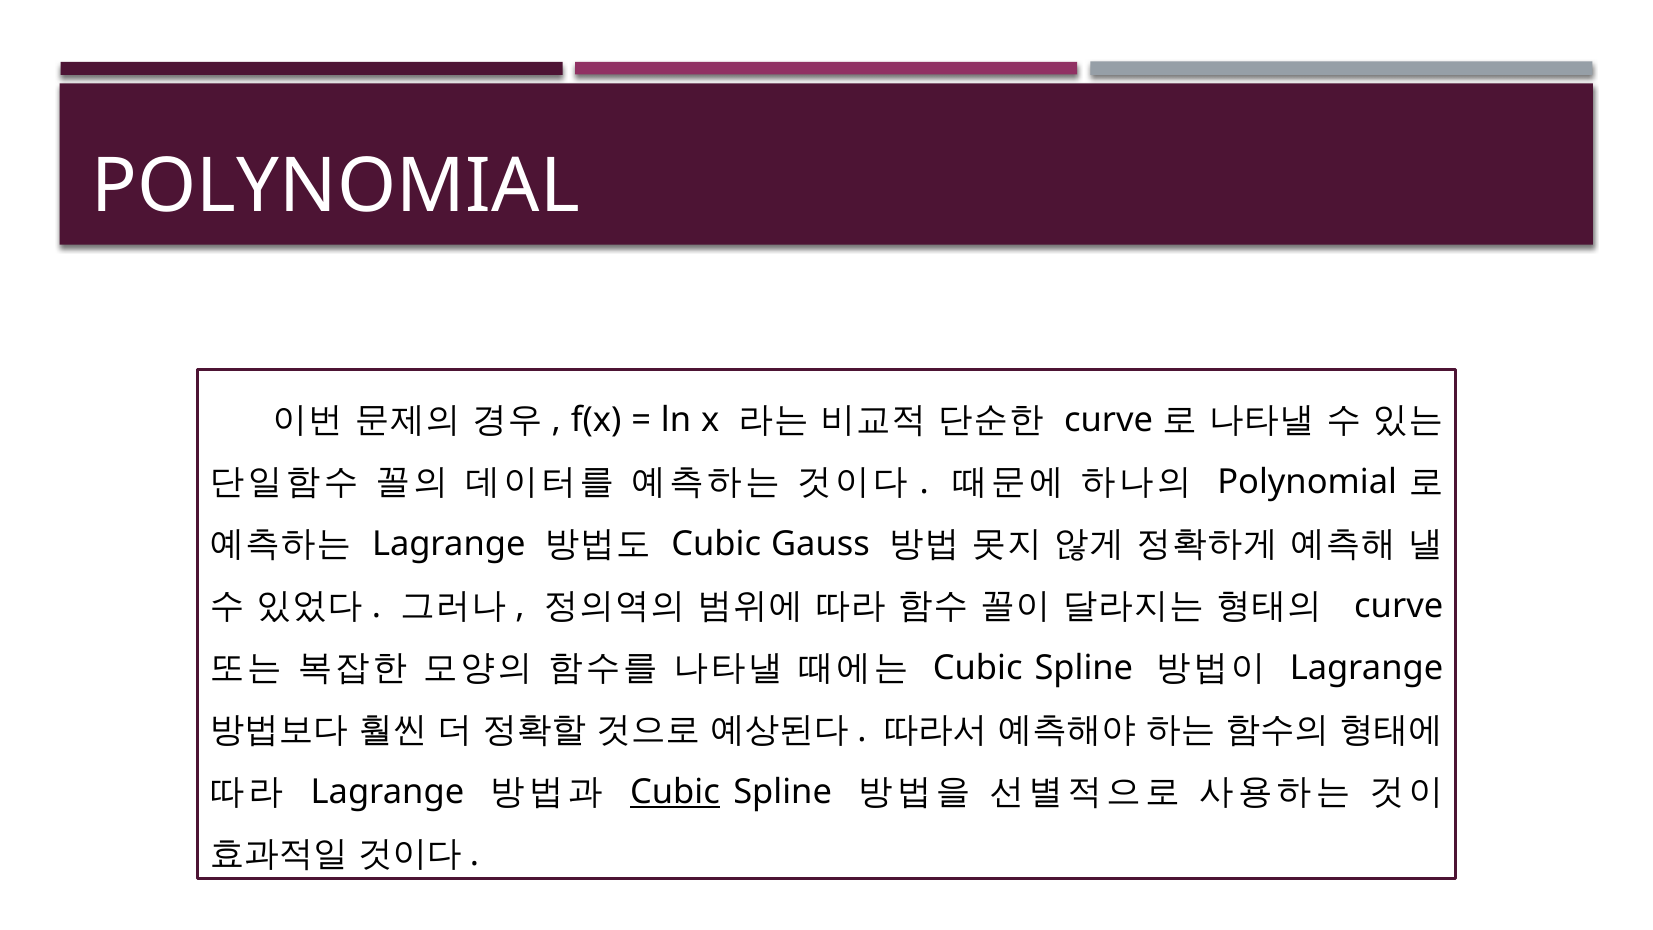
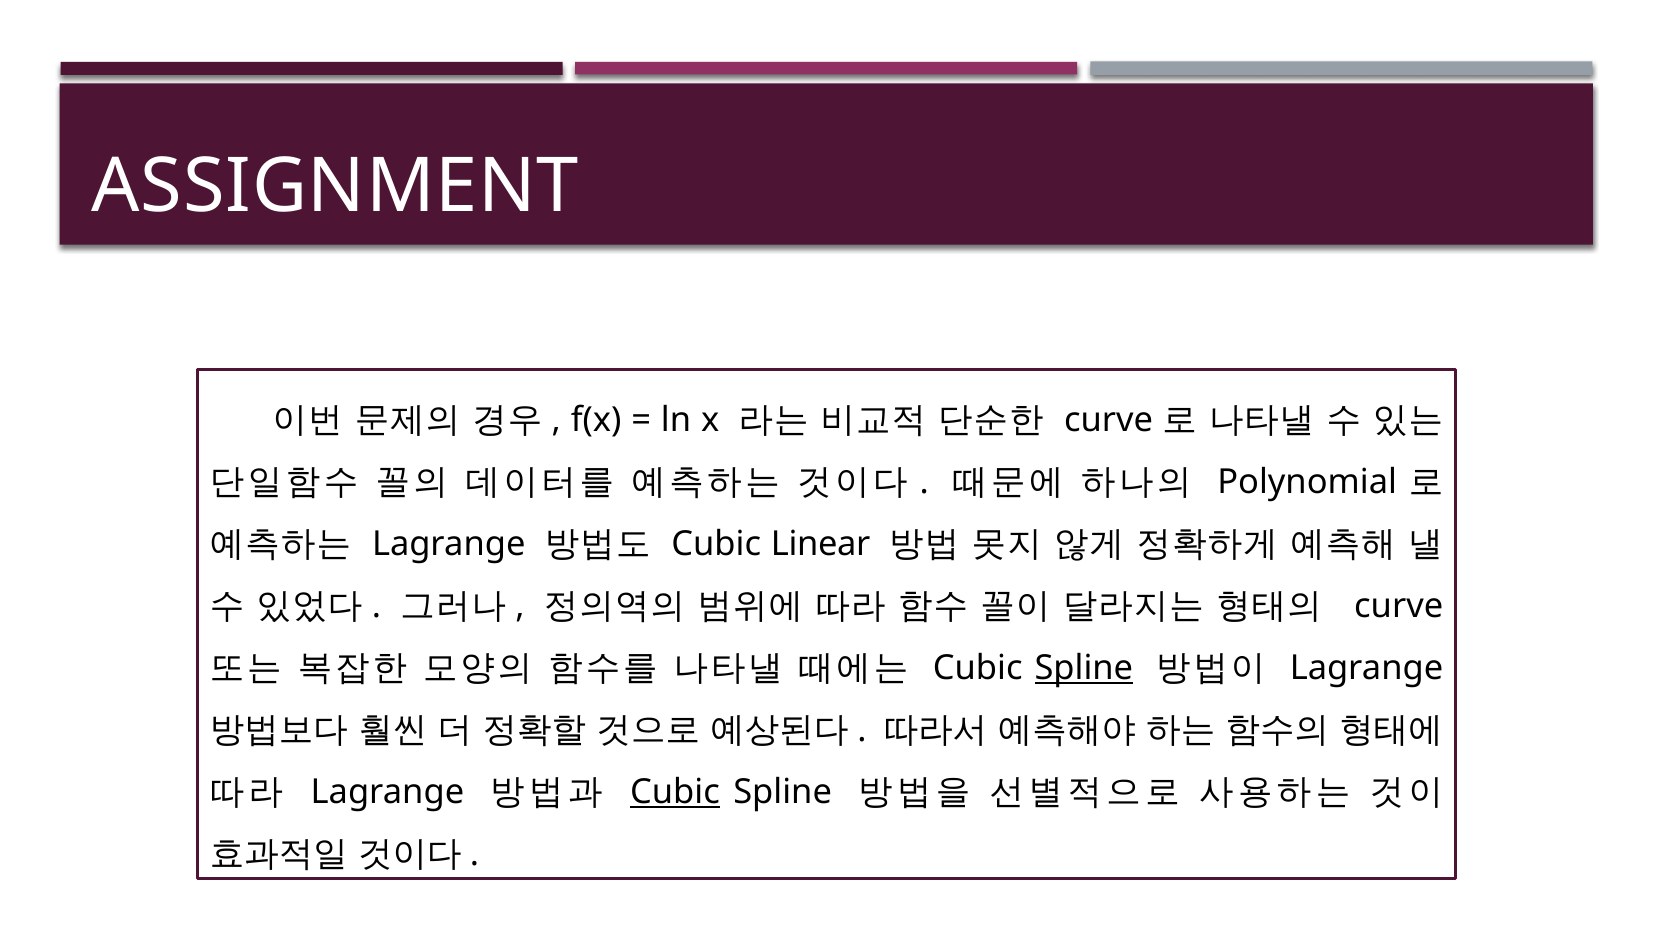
POLYNOMIAL: POLYNOMIAL -> ASSIGNMENT (335, 186)
Gauss: Gauss -> Linear (821, 544)
Spline underline: none -> present (1084, 668)
